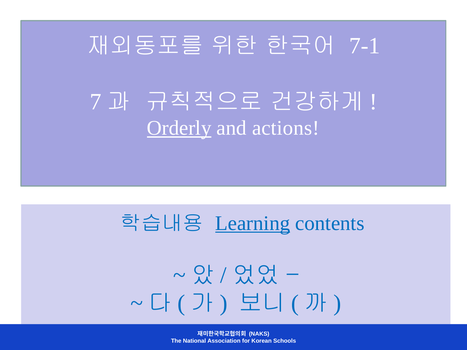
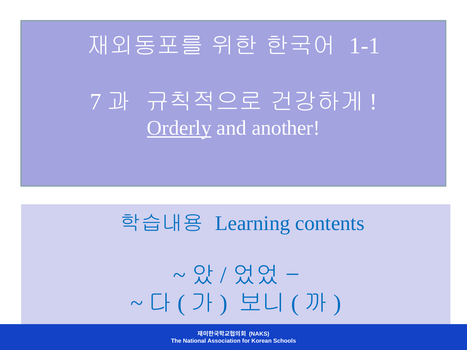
7-1: 7-1 -> 1-1 (365, 46)
actions: actions -> another (286, 128)
Learning underline: present -> none (253, 223)
